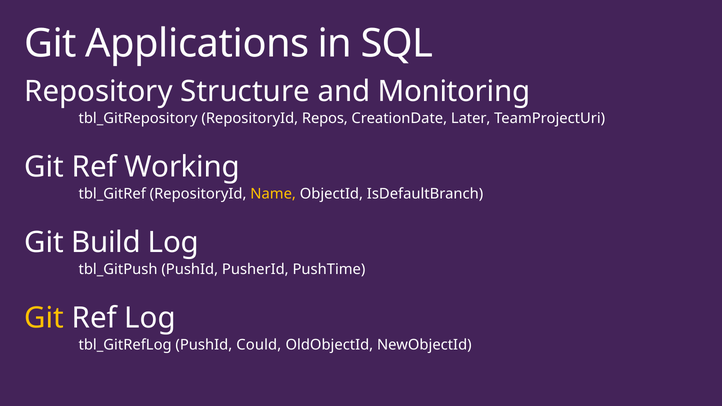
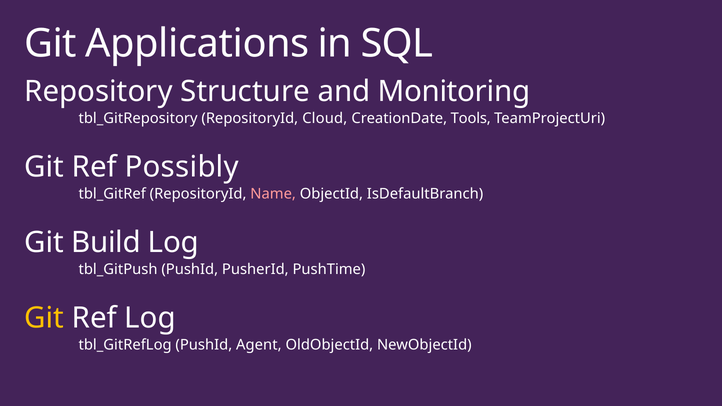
Repos: Repos -> Cloud (325, 118)
Later: Later -> Tools (471, 118)
Working: Working -> Possibly (182, 167)
Name colour: yellow -> pink (273, 194)
Could: Could -> Agent (259, 345)
